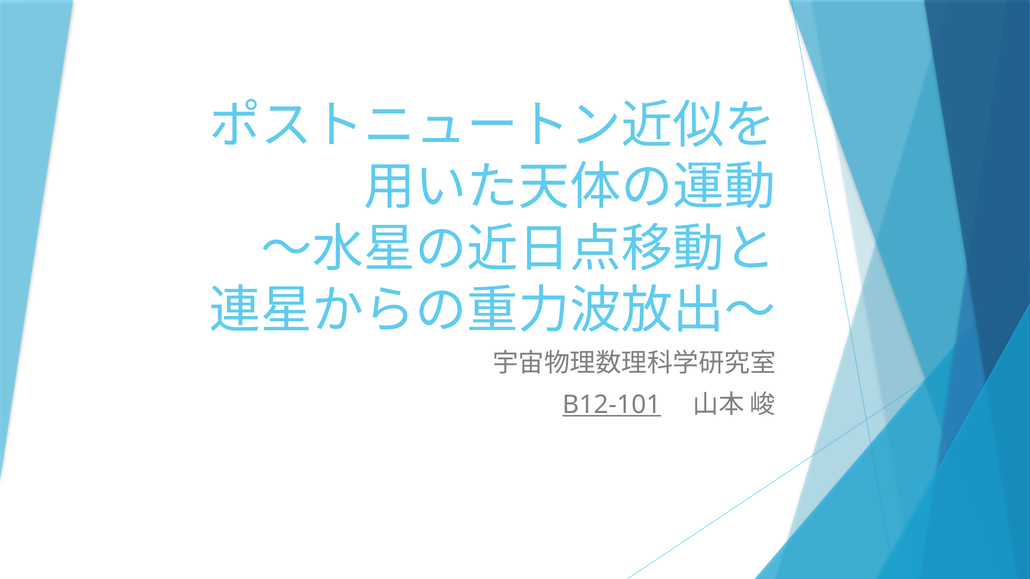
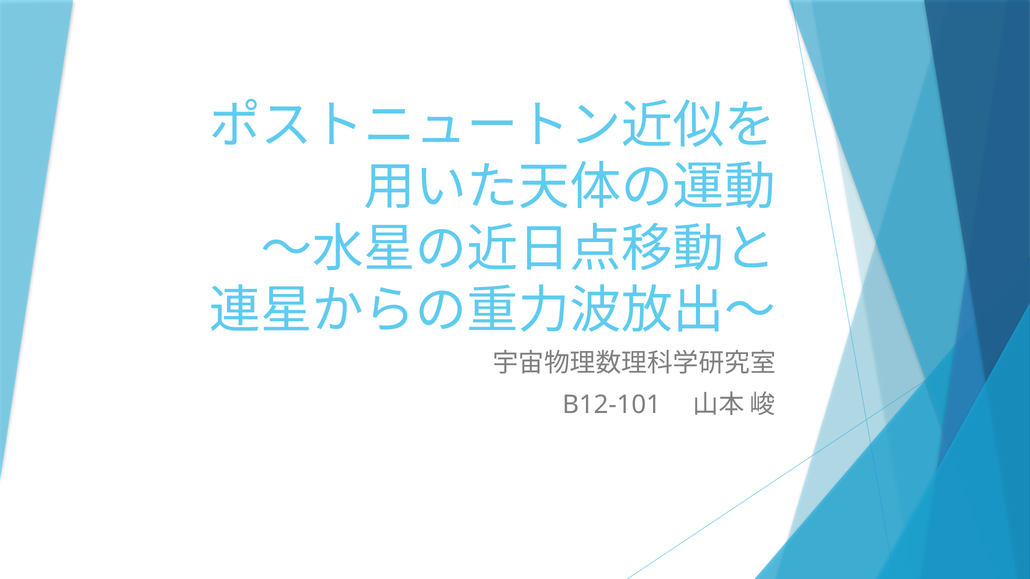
B12-101 underline: present -> none (612, 405)
